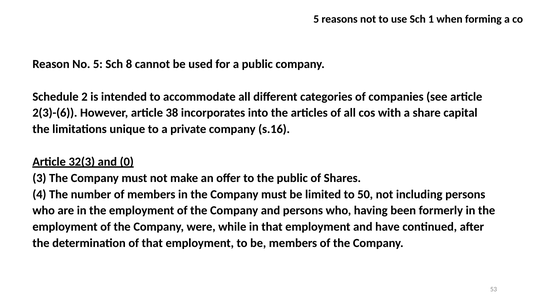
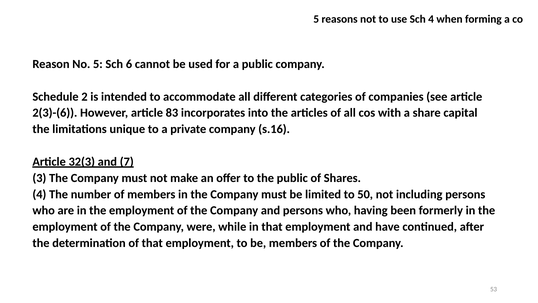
Sch 1: 1 -> 4 (431, 19)
8: 8 -> 6 (129, 64)
38: 38 -> 83 (172, 113)
0: 0 -> 7 (127, 162)
